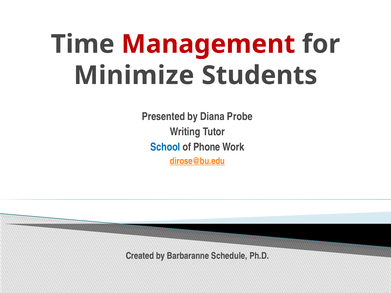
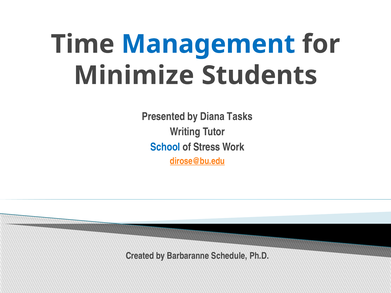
Management colour: red -> blue (208, 44)
Probe: Probe -> Tasks (240, 117)
Phone: Phone -> Stress (207, 147)
